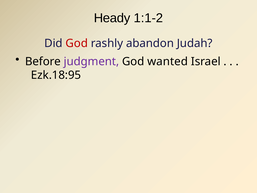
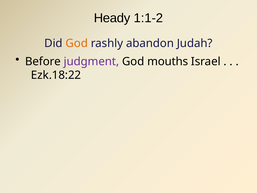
God colour: red -> orange (77, 43)
wanted: wanted -> mouths (168, 61)
Ezk.18:95: Ezk.18:95 -> Ezk.18:22 (56, 75)
